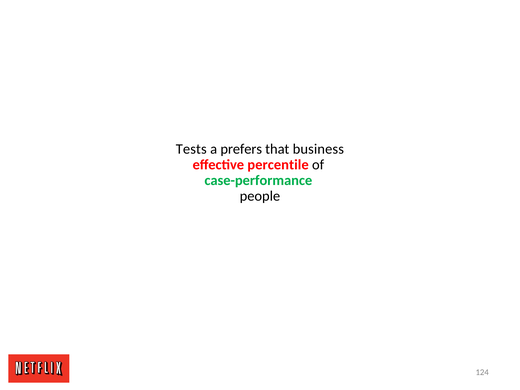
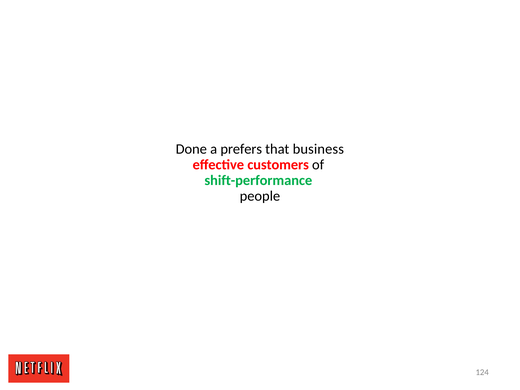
Tests: Tests -> Done (191, 149)
percentile: percentile -> customers (278, 165)
case-performance: case-performance -> shift-performance (258, 180)
